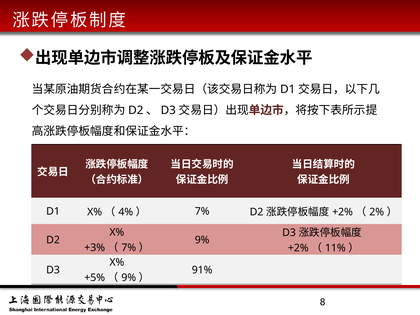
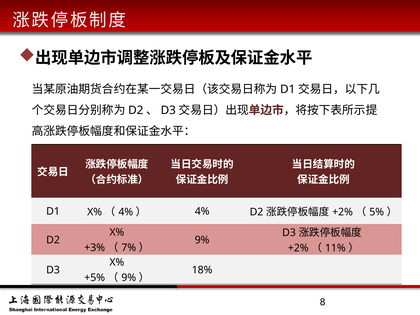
7%: 7% -> 4% (202, 211)
2%: 2% -> 5% (377, 212)
91%: 91% -> 18% (202, 270)
